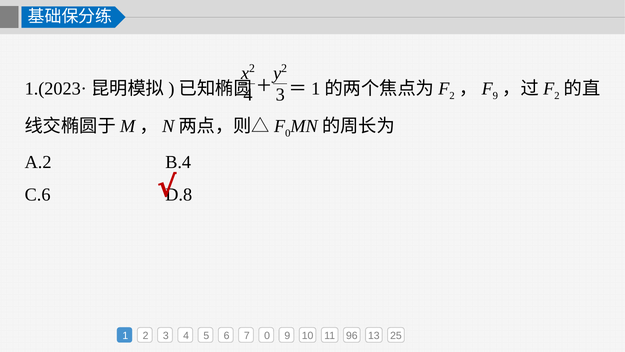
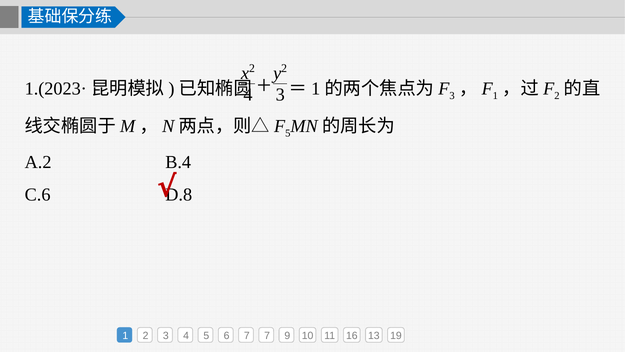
2: 2 -> 3 (452, 96)
9: 9 -> 1 (495, 96)
0: 0 -> 5 (288, 133)
7 0: 0 -> 7 (267, 335)
96: 96 -> 16 (352, 335)
25: 25 -> 19 (396, 335)
